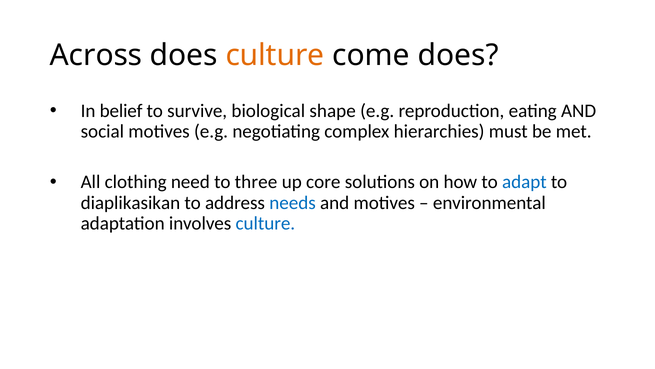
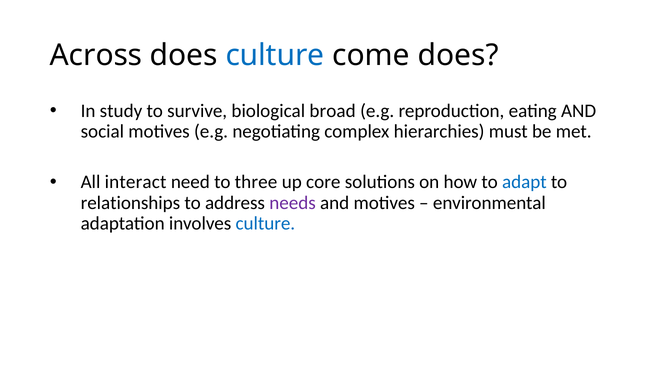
culture colour: orange -> blue (275, 55)
belief: belief -> study (121, 111)
shape: shape -> broad (333, 111)
clothing: clothing -> interact (136, 182)
diaplikasikan: diaplikasikan -> relationships (130, 202)
needs colour: blue -> purple (293, 202)
